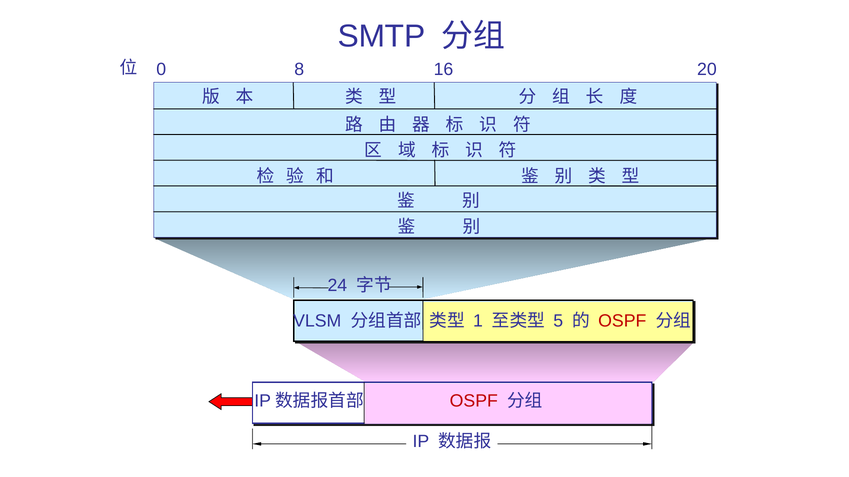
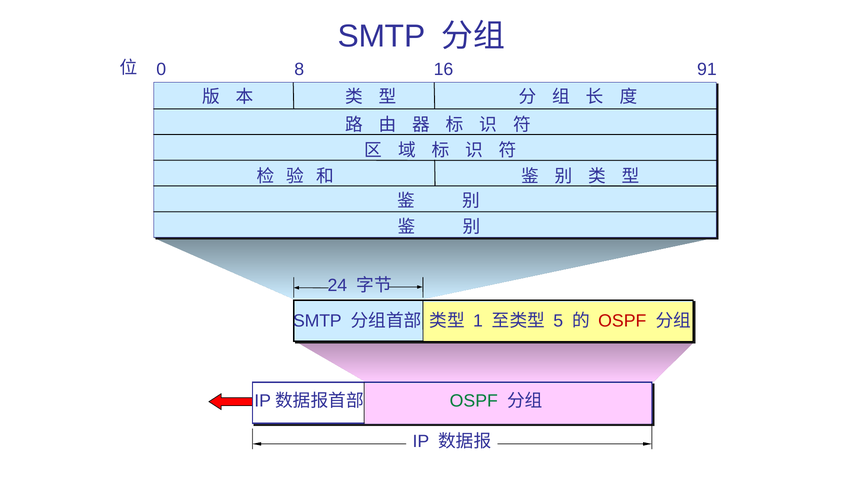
20: 20 -> 91 (707, 69)
VLSM: VLSM -> SMTP (317, 321)
OSPF colour: red -> green (474, 401)
